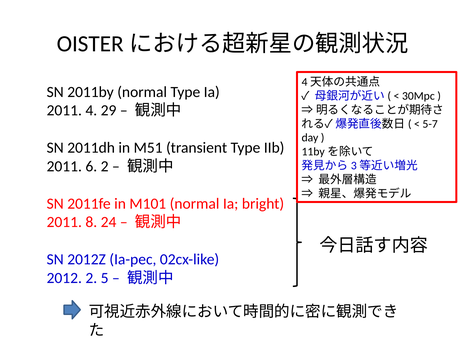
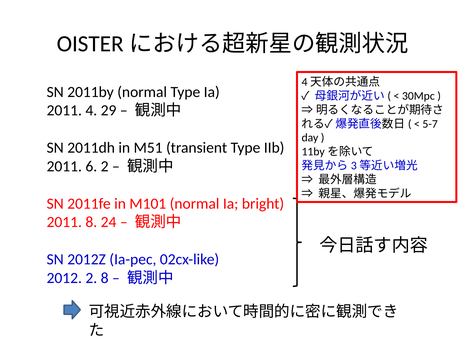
2 5: 5 -> 8 (105, 278)
